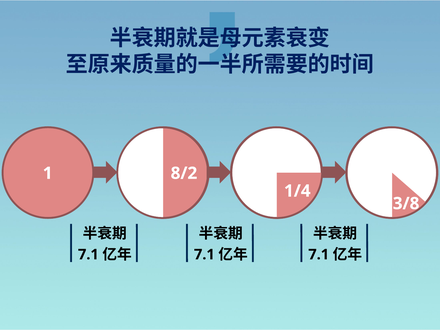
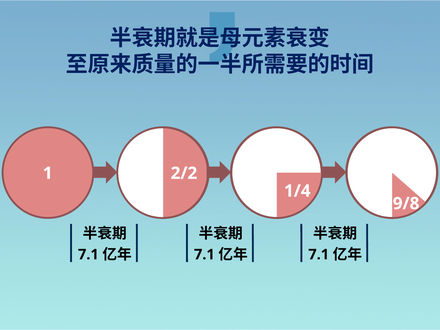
8/2: 8/2 -> 2/2 (184, 173)
3/8: 3/8 -> 9/8 (406, 204)
